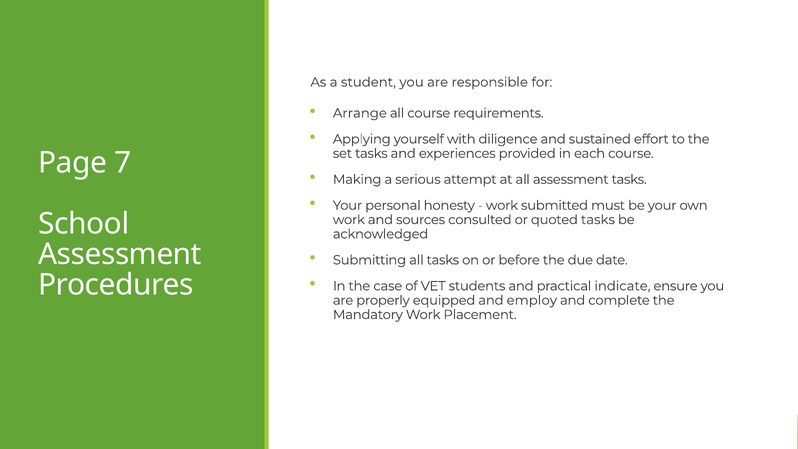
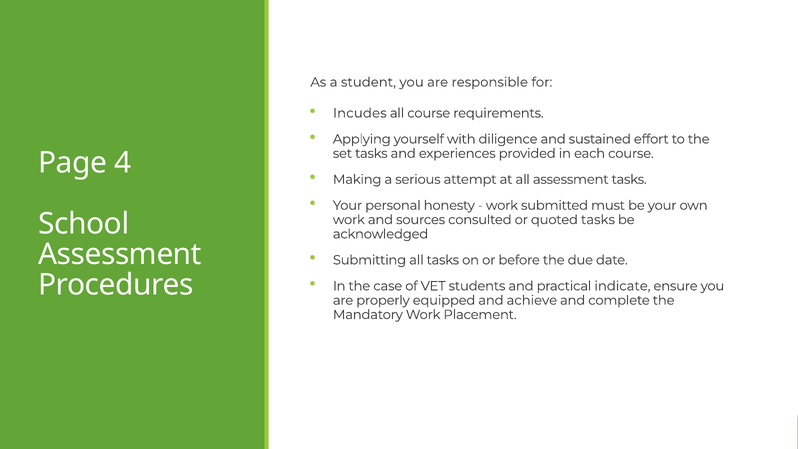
Arrange: Arrange -> Incudes (360, 113)
7: 7 -> 4 (123, 163)
employ: employ -> achieve (532, 300)
